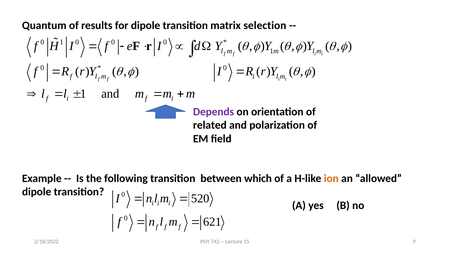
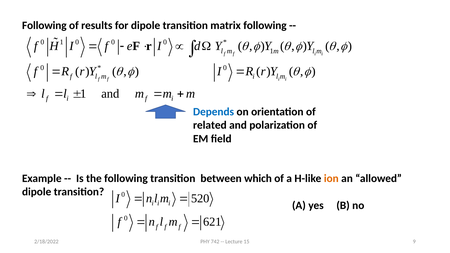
Quantum: Quantum -> Following (44, 26)
matrix selection: selection -> following (265, 26)
Depends colour: purple -> blue (214, 112)
